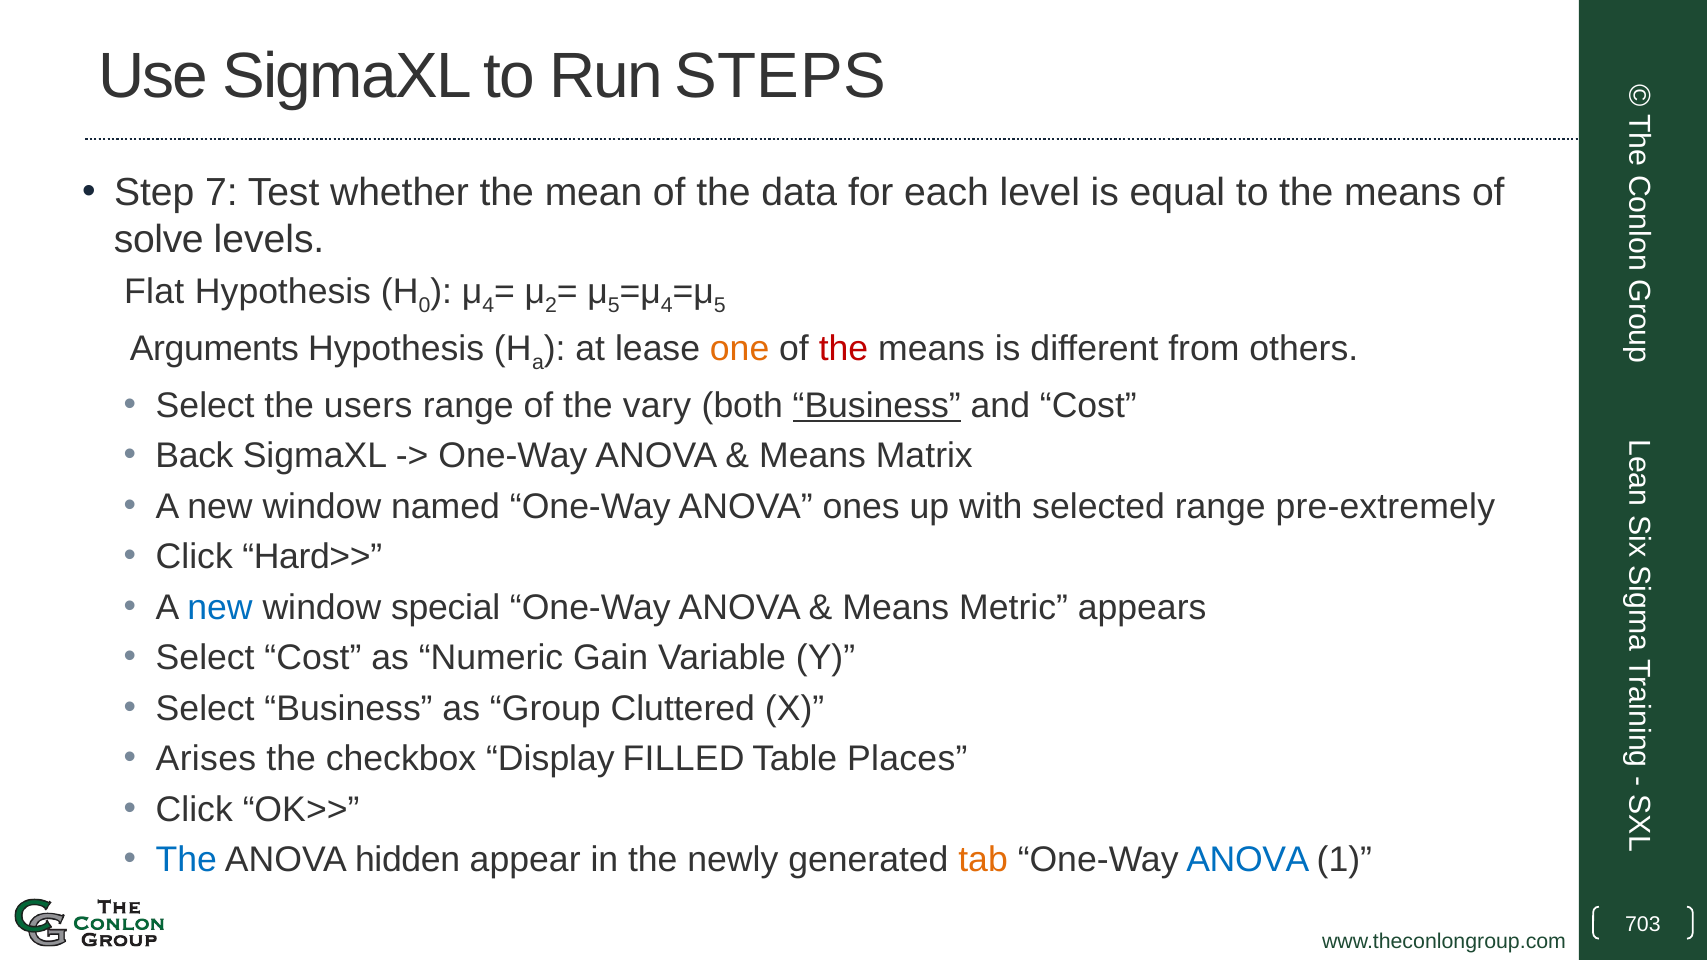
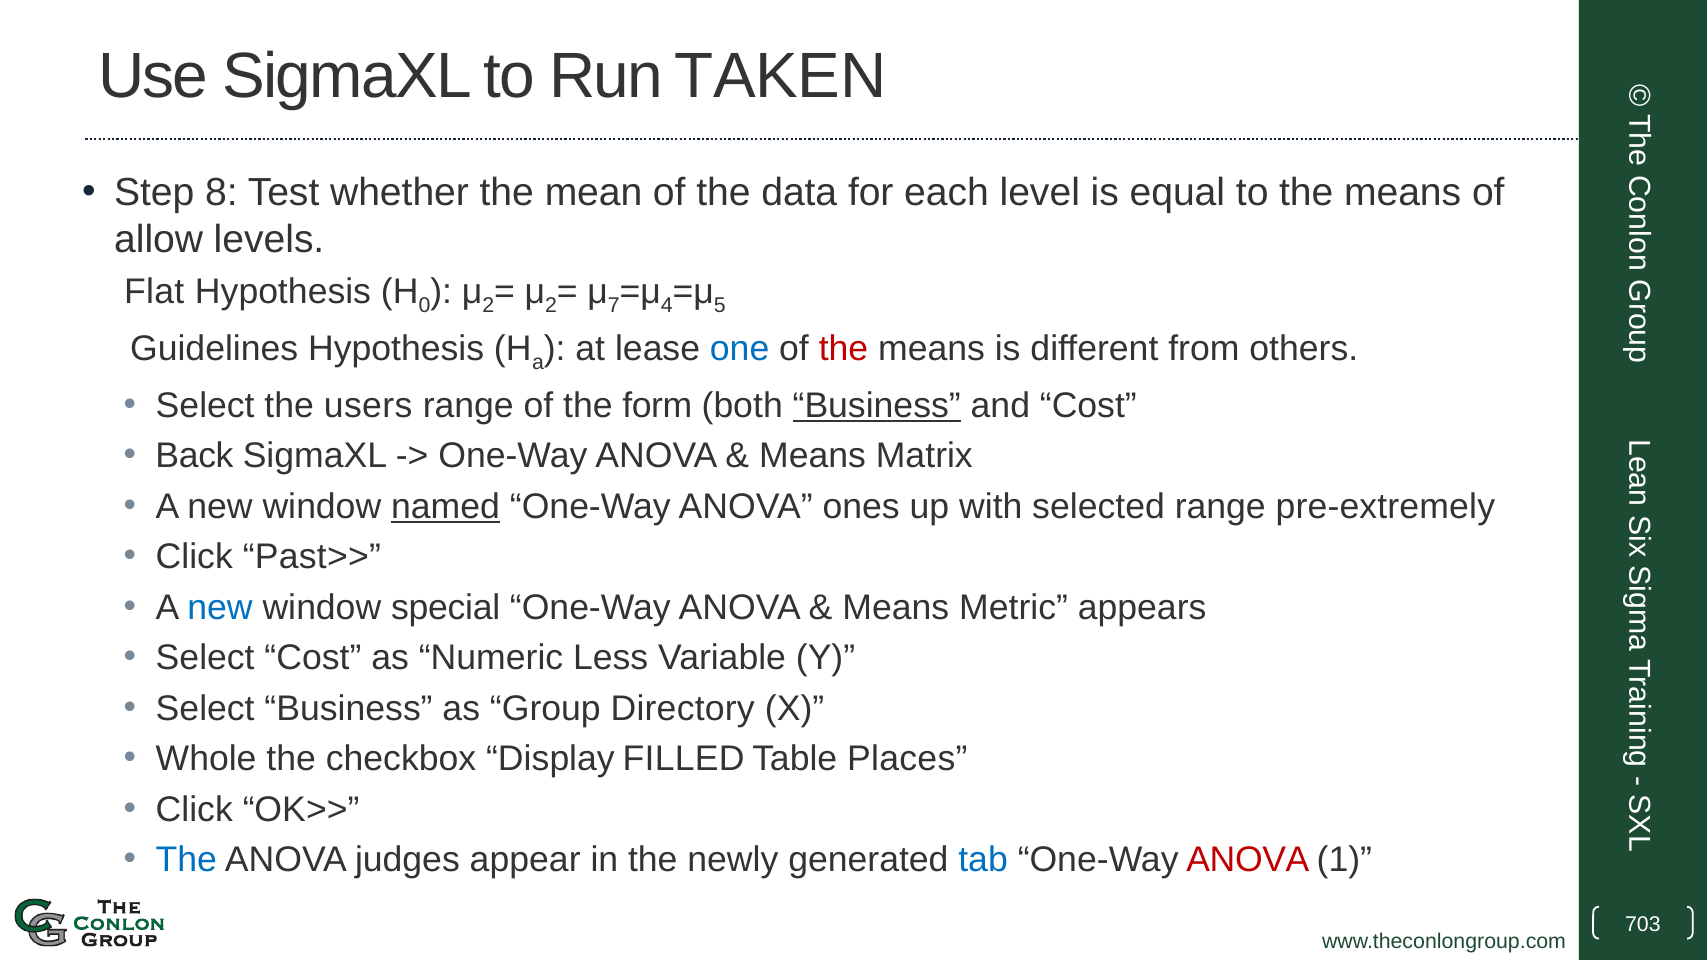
STEPS: STEPS -> TAKEN (780, 76)
7: 7 -> 8 (221, 193)
solve: solve -> allow (159, 240)
4: 4 -> 2 (488, 306)
5: 5 -> 7 (614, 306)
Arguments: Arguments -> Guidelines (214, 349)
one colour: orange -> blue (740, 349)
vary: vary -> form (657, 406)
named underline: none -> present (446, 507)
Hard>>: Hard>> -> Past>> (312, 557)
Gain: Gain -> Less (611, 658)
Cluttered: Cluttered -> Directory (683, 709)
Arises: Arises -> Whole (206, 759)
hidden: hidden -> judges (407, 860)
tab colour: orange -> blue (983, 860)
ANOVA colour: blue -> red (1248, 860)
